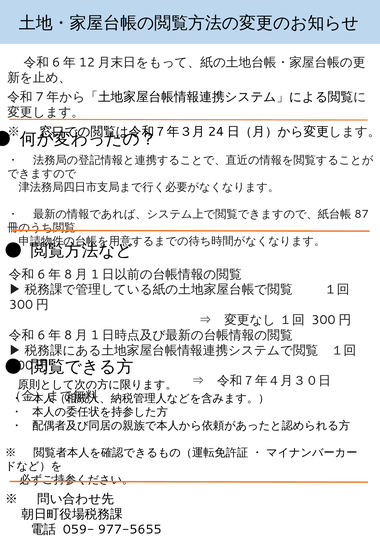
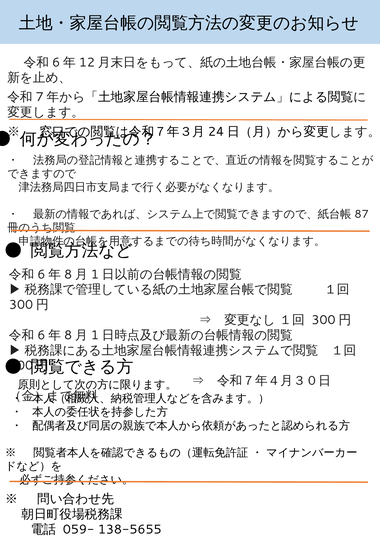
977-5655: 977-5655 -> 138-5655 (130, 529)
